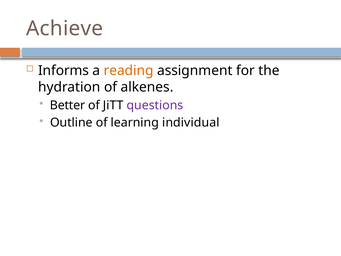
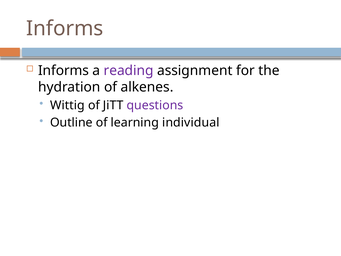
Achieve: Achieve -> Informs (65, 28)
reading colour: orange -> purple (129, 71)
Better: Better -> Wittig (67, 105)
